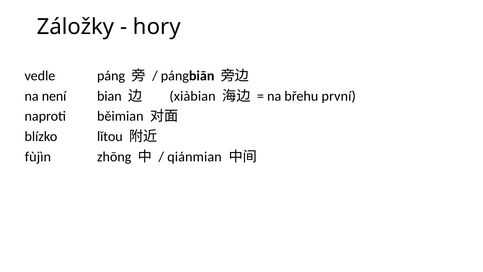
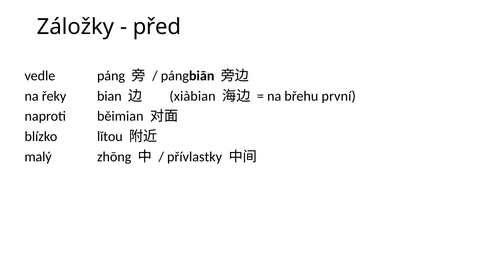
hory: hory -> před (157, 27)
není: není -> řeky (54, 96)
fùjìn: fùjìn -> malý (38, 157)
qiánmian: qiánmian -> přívlastky (195, 157)
